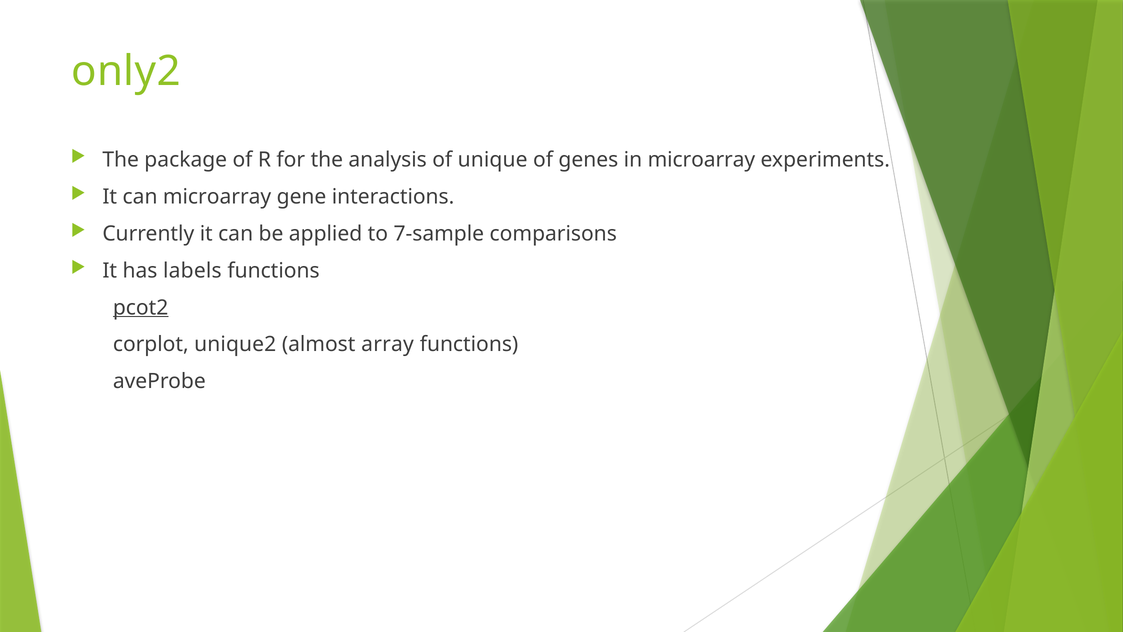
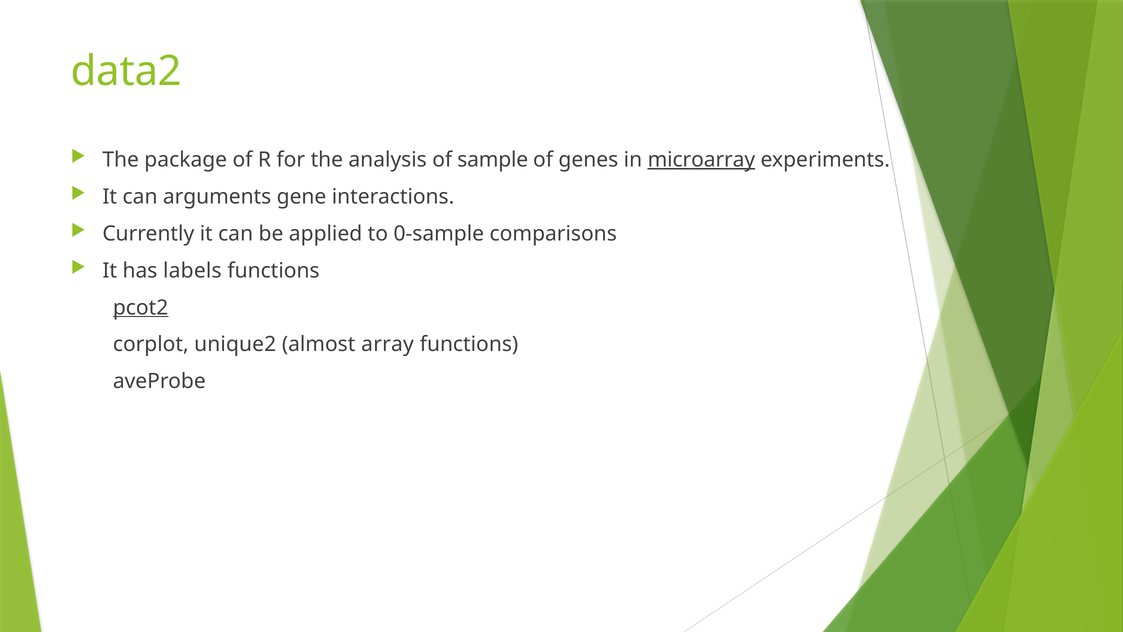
only2: only2 -> data2 (126, 71)
unique: unique -> sample (493, 160)
microarray underline: none -> present (701, 160)
can microarray: microarray -> arguments (217, 196)
7-sample: 7-sample -> 0-sample (439, 233)
